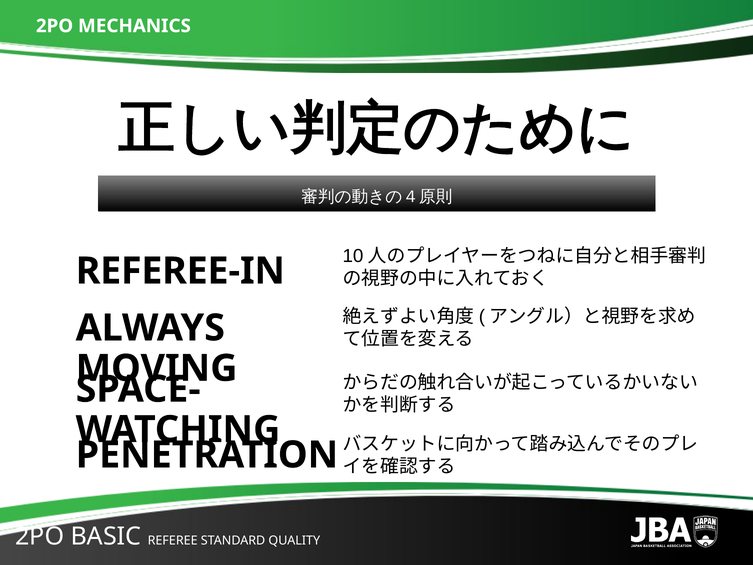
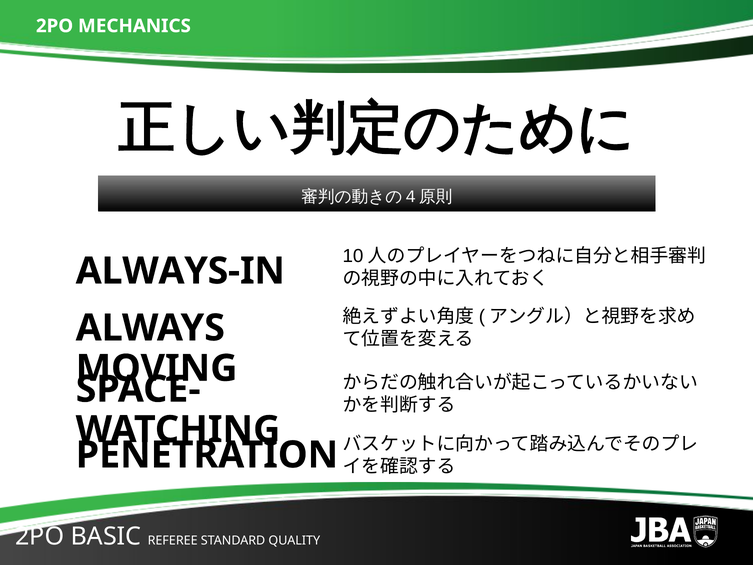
REFEREE-IN: REFEREE-IN -> ALWAYS-IN (180, 271)
